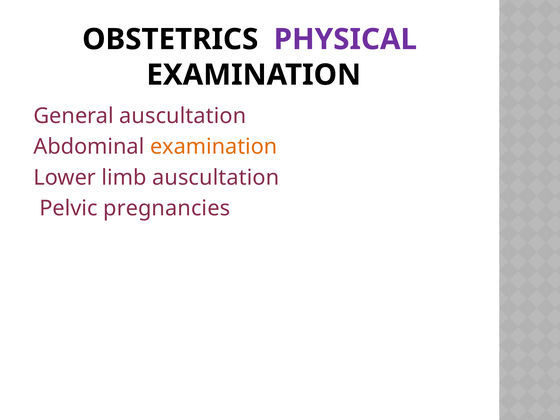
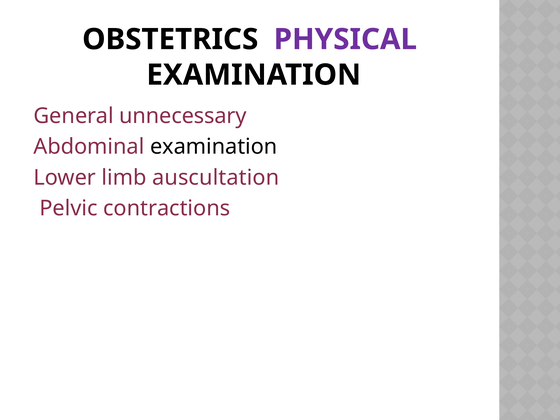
General auscultation: auscultation -> unnecessary (183, 116)
examination colour: orange -> black (214, 147)
pregnancies: pregnancies -> contractions (167, 208)
